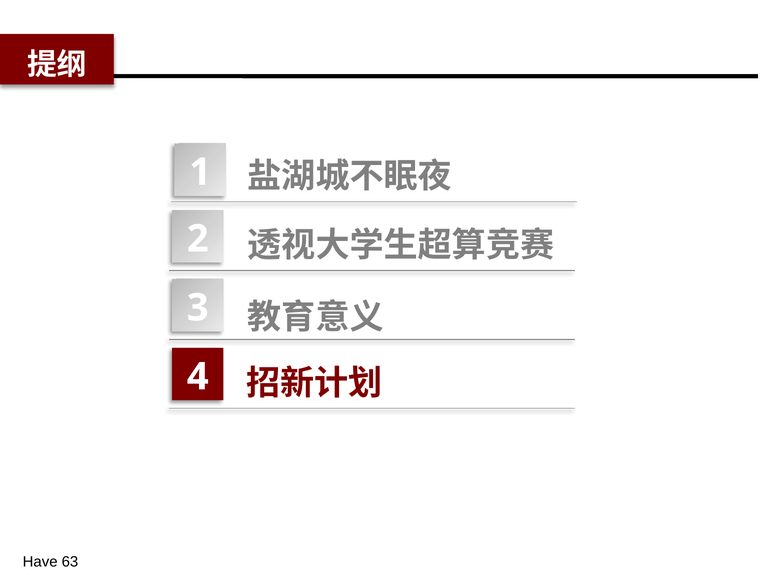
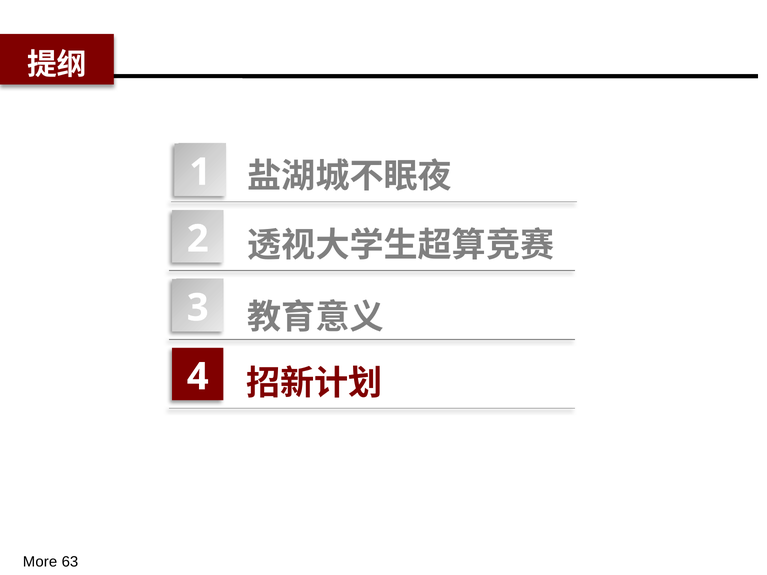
Have: Have -> More (40, 562)
